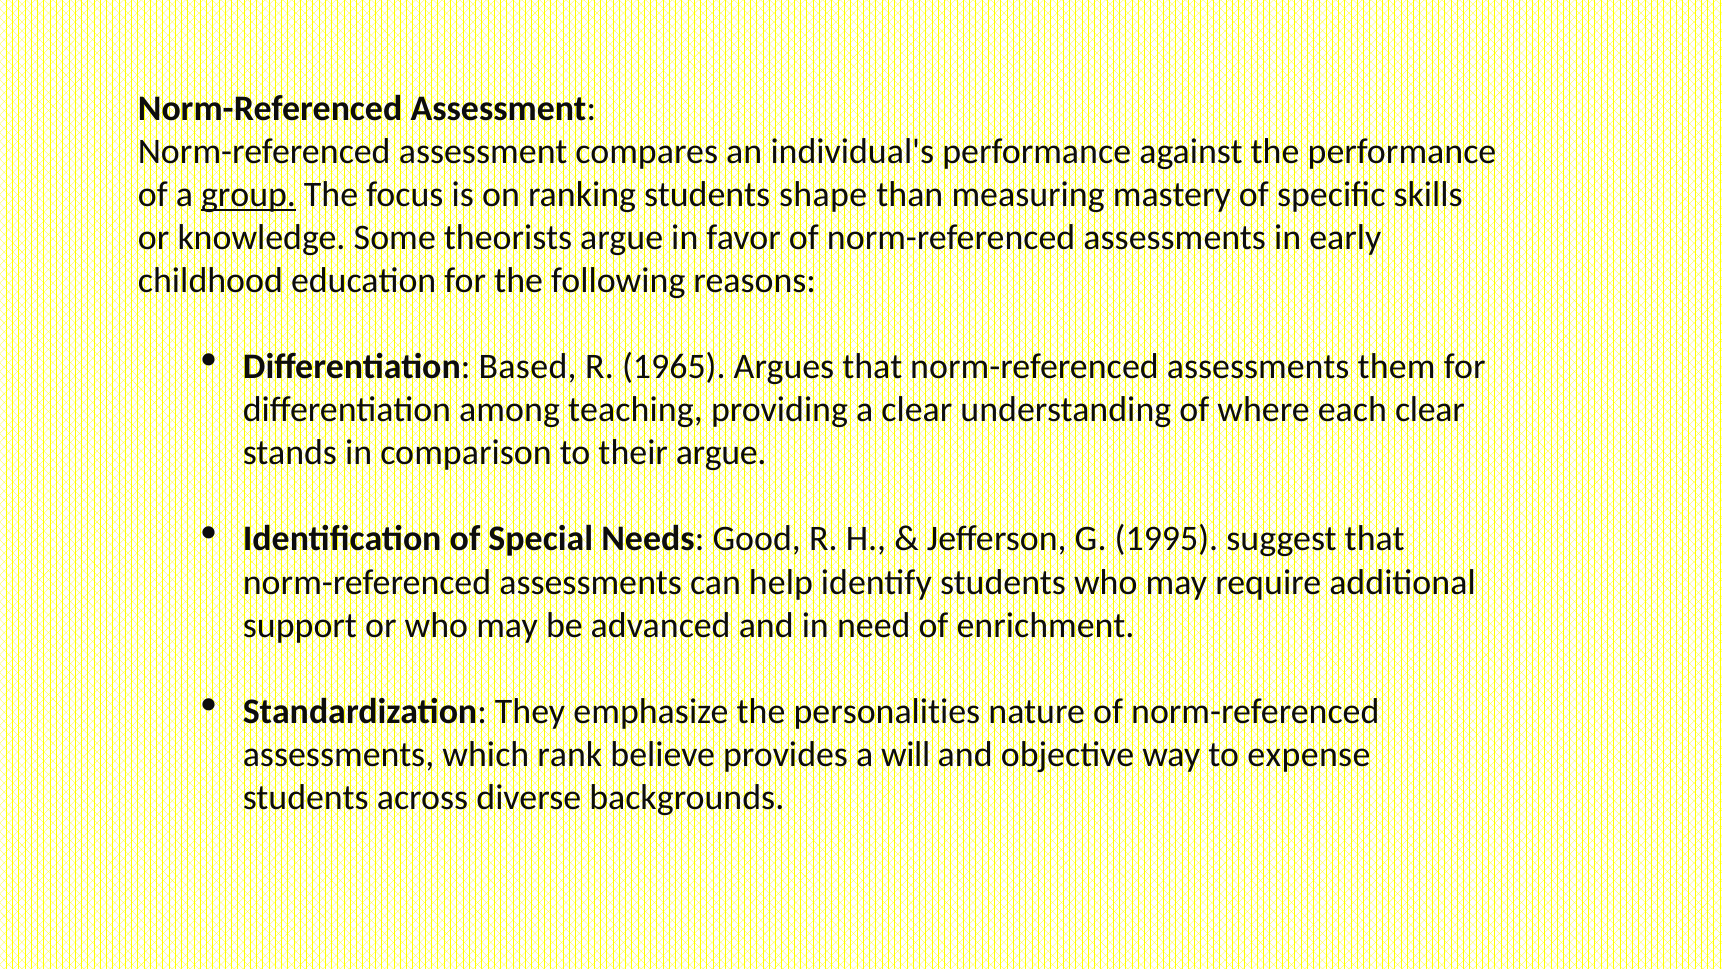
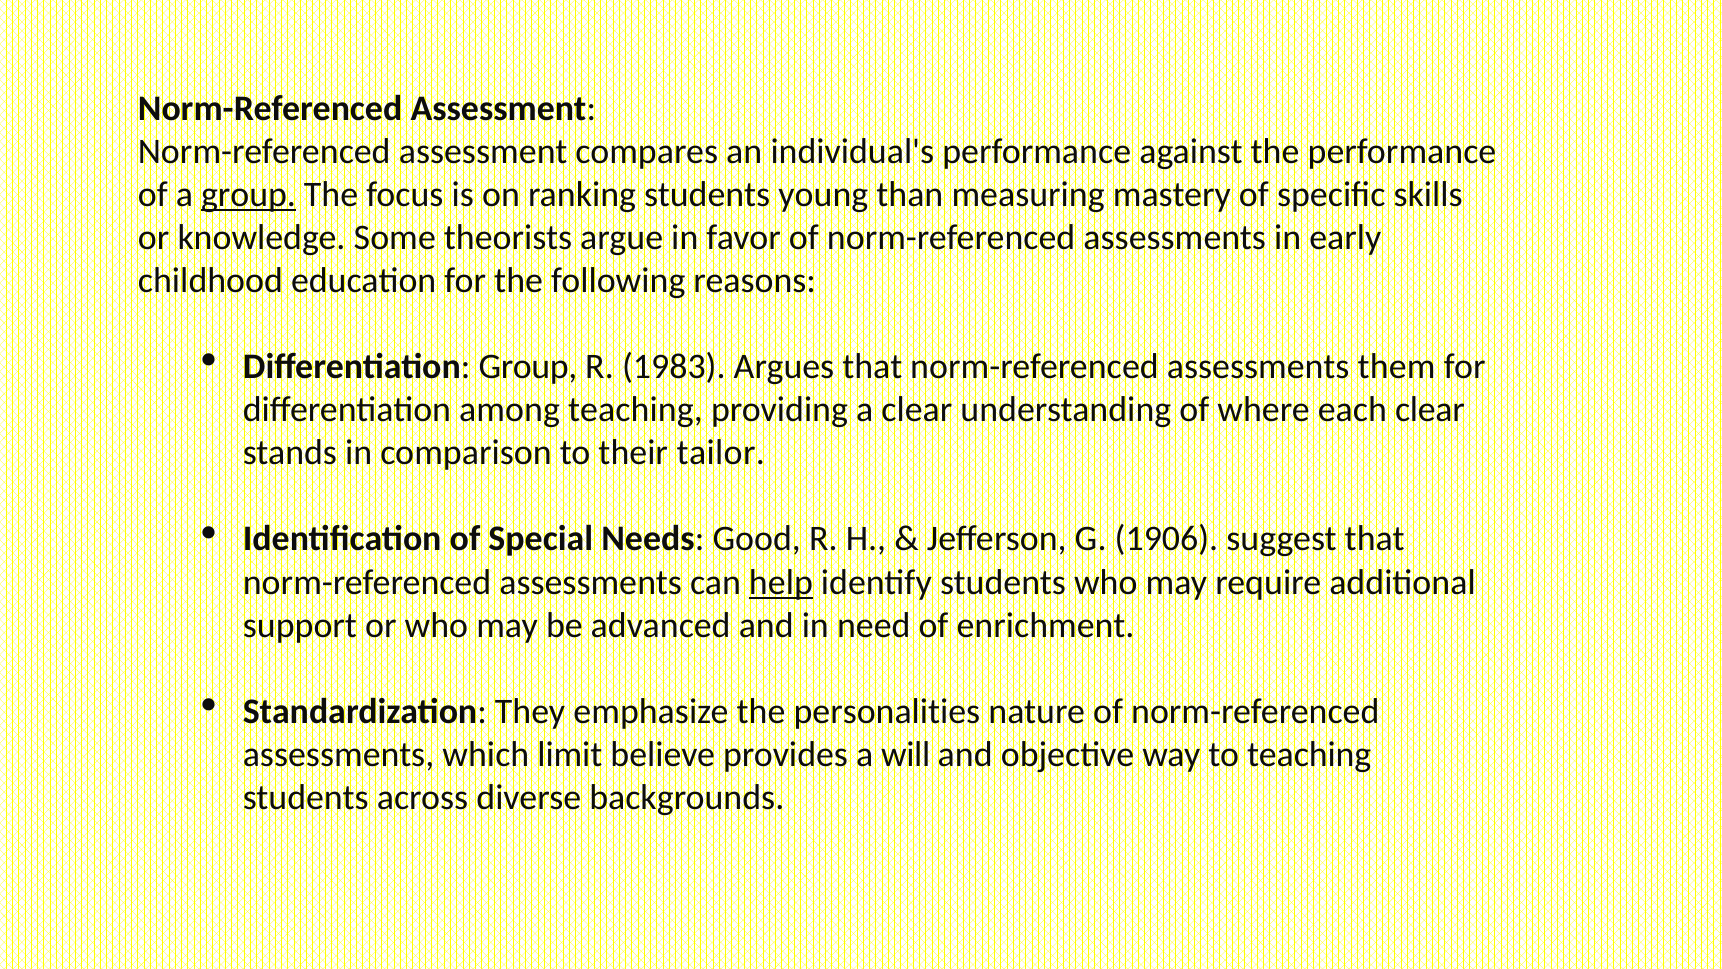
shape: shape -> young (823, 194)
Differentiation Based: Based -> Group (528, 367)
1965: 1965 -> 1983 (674, 367)
their argue: argue -> tailor (721, 453)
1995: 1995 -> 1906 (1166, 539)
help underline: none -> present (781, 582)
rank: rank -> limit (570, 754)
to expense: expense -> teaching (1309, 754)
